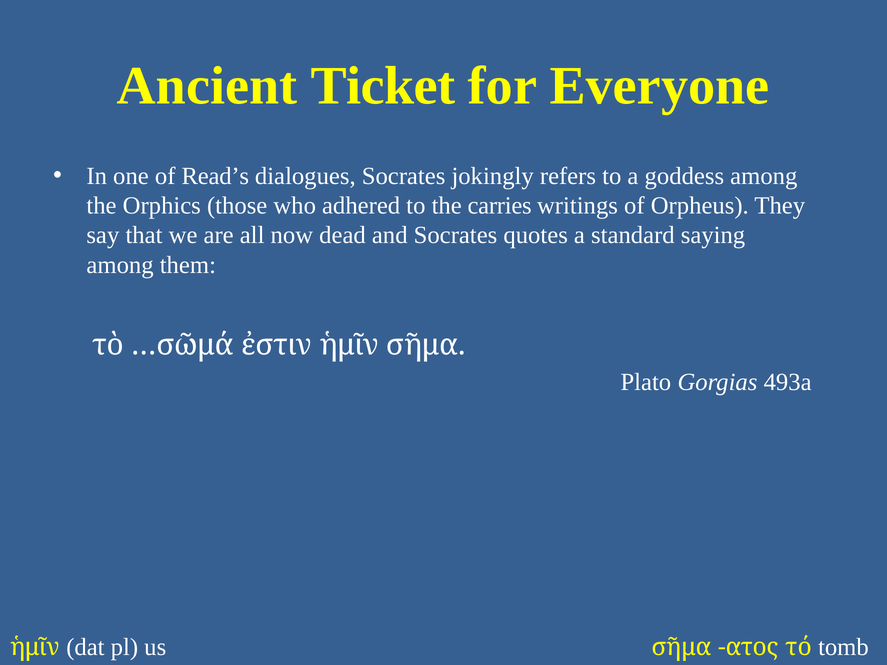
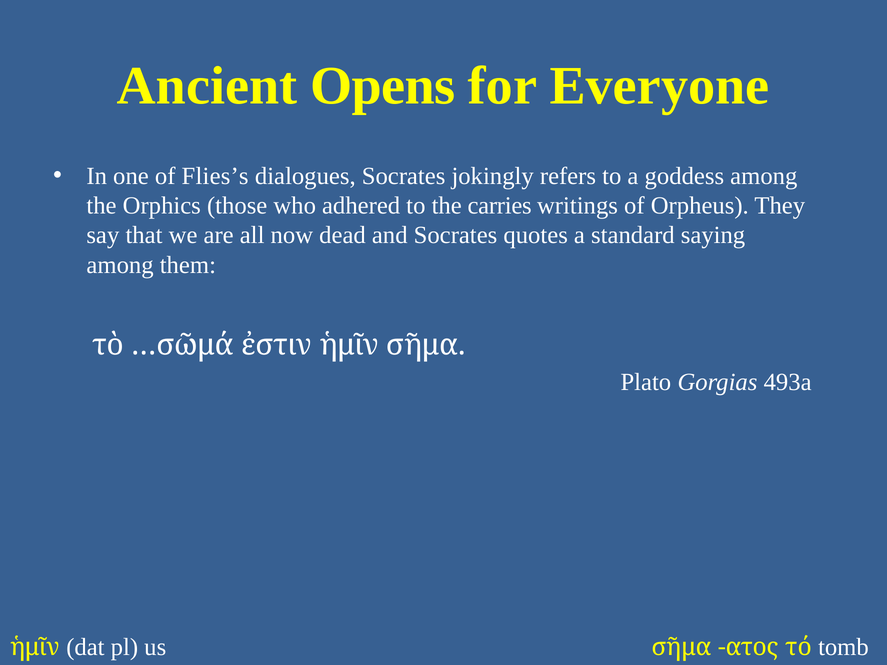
Ticket: Ticket -> Opens (383, 86)
Read’s: Read’s -> Flies’s (215, 176)
